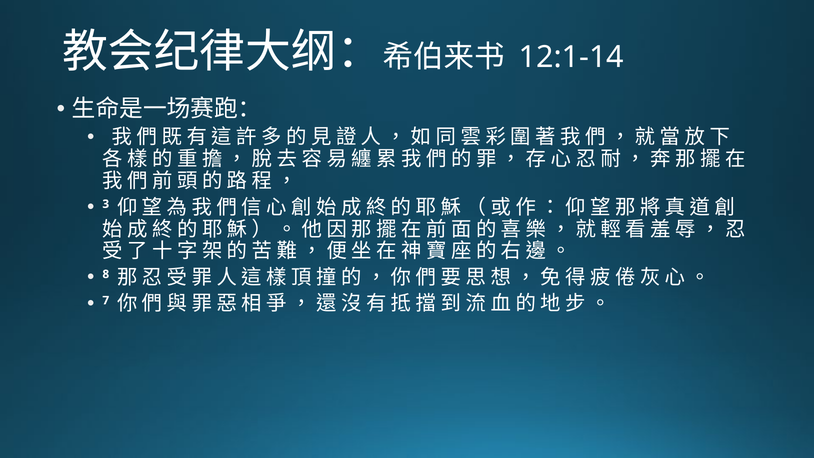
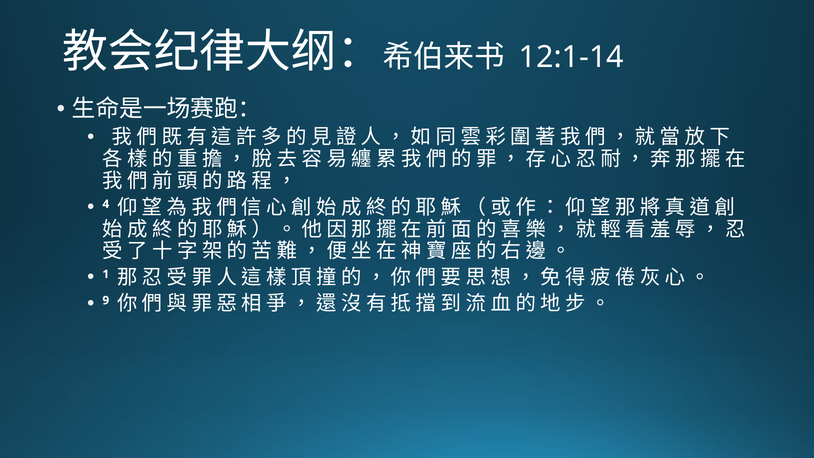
3: 3 -> 4 (106, 204)
8: 8 -> 1 (106, 274)
7: 7 -> 9 (106, 300)
